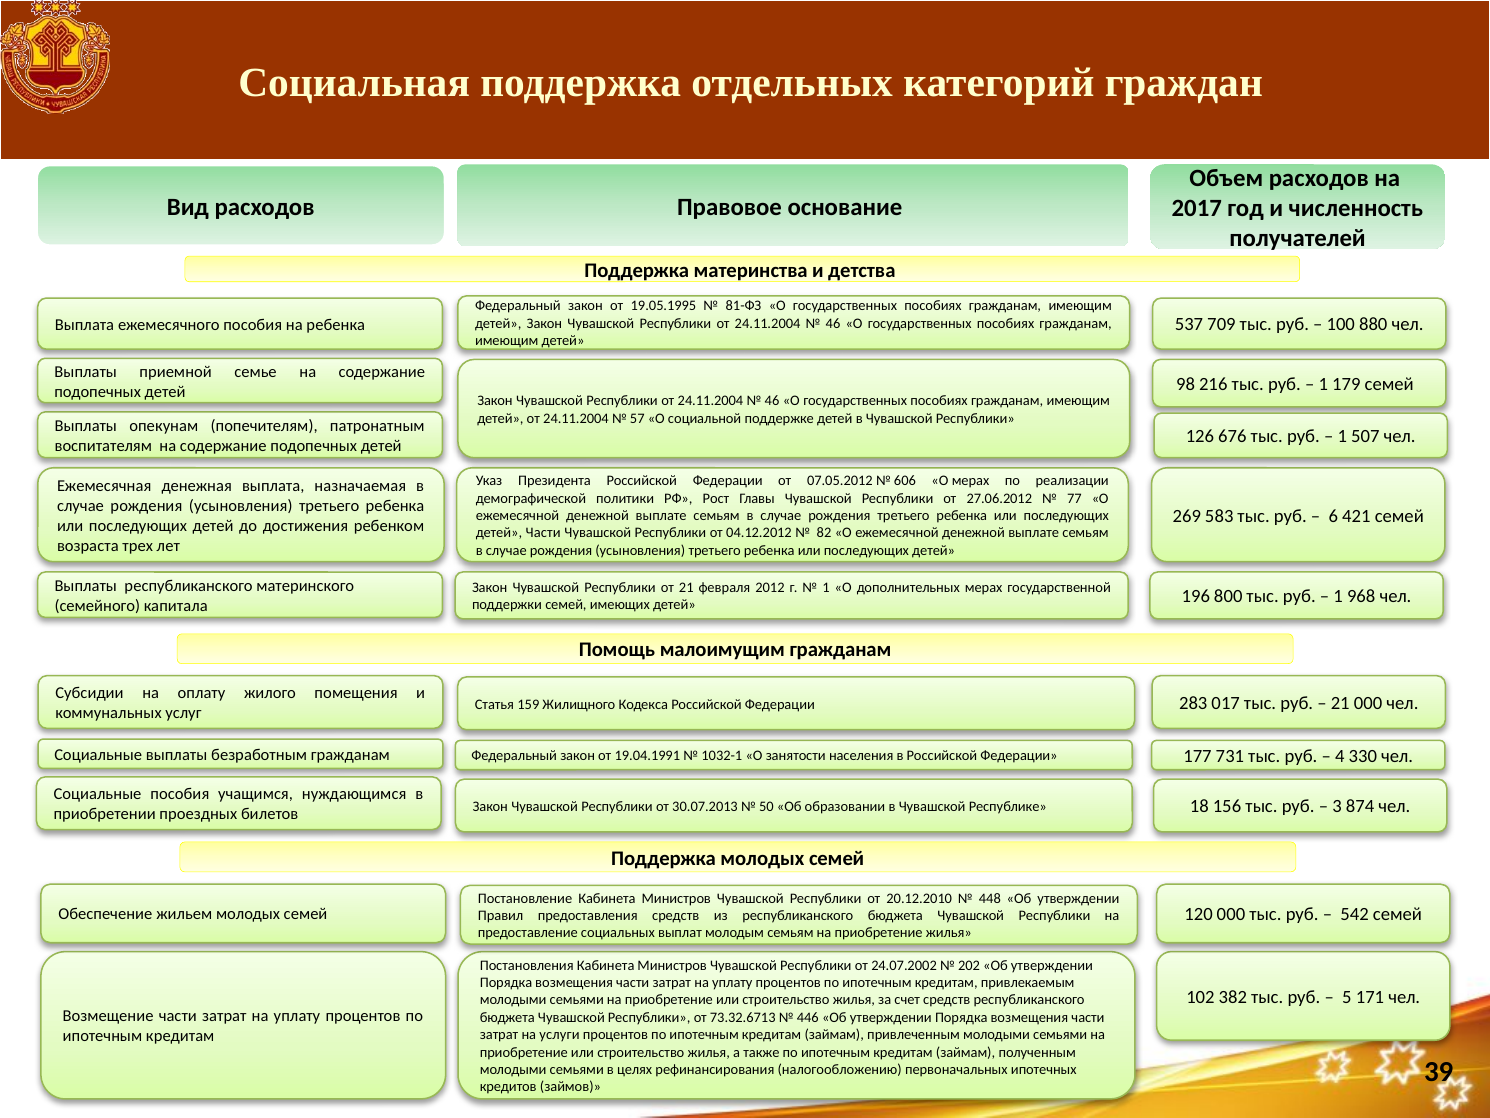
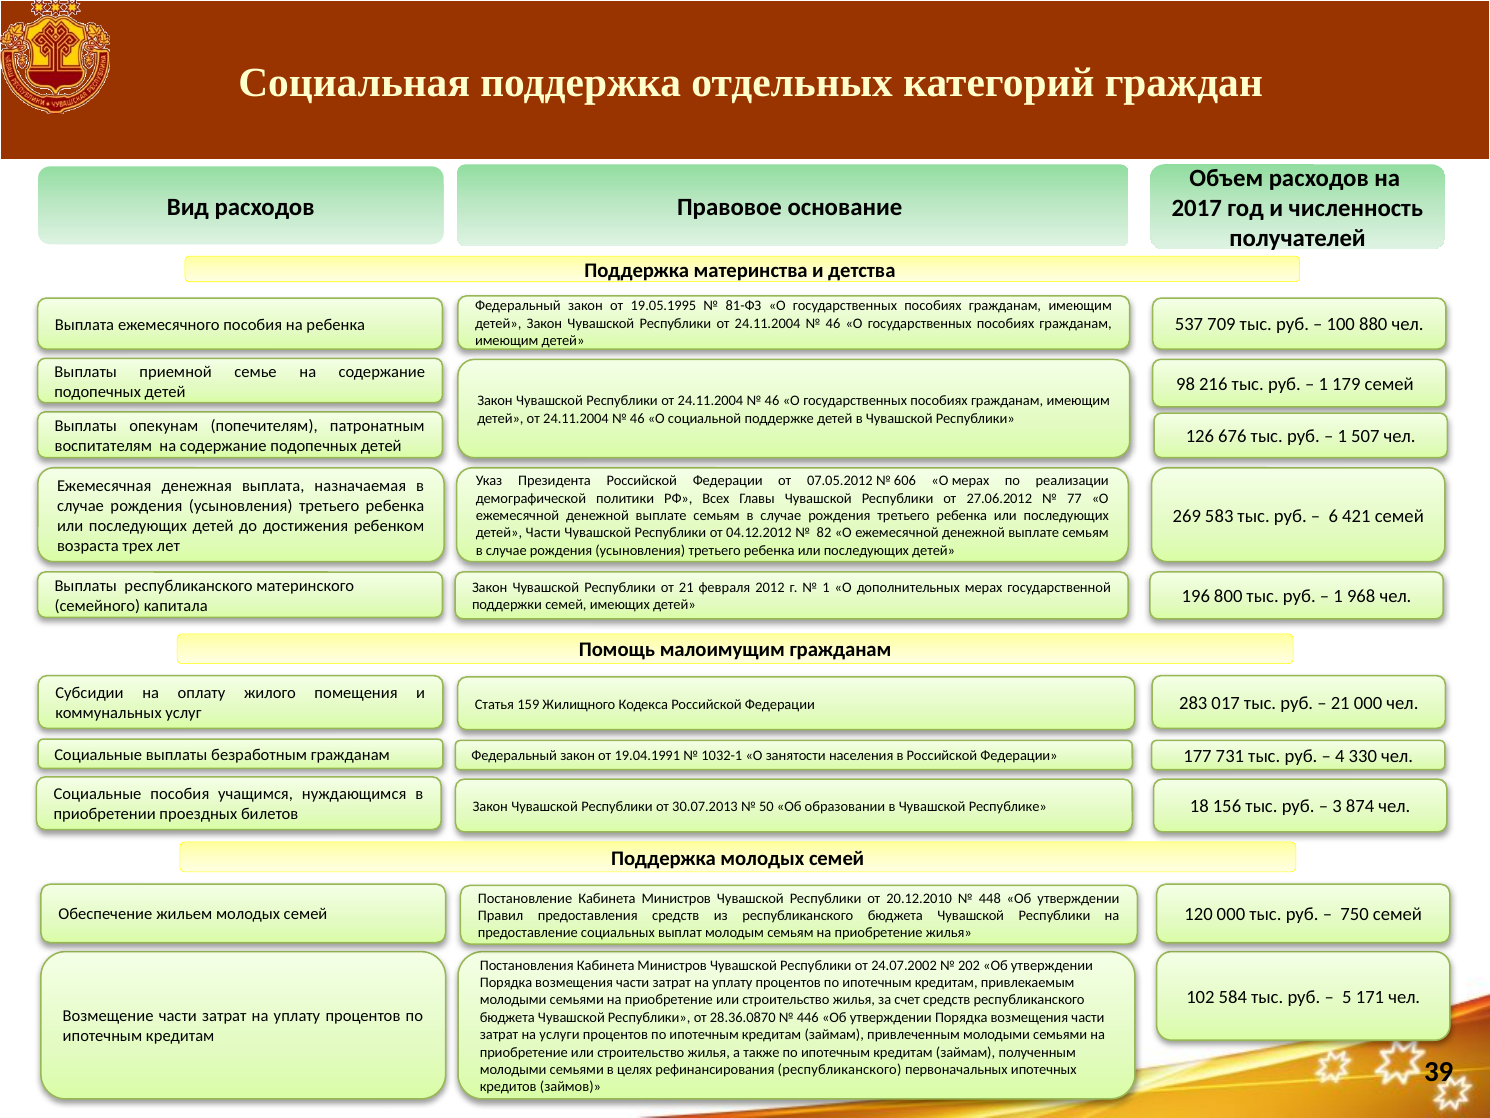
57: 57 -> 46 (637, 418)
Рост: Рост -> Всех (716, 498)
542: 542 -> 750 (1355, 914)
382: 382 -> 584 (1233, 997)
73.32.6713: 73.32.6713 -> 28.36.0870 (743, 1017)
рефинансирования налогообложению: налогообложению -> республиканского (840, 1069)
